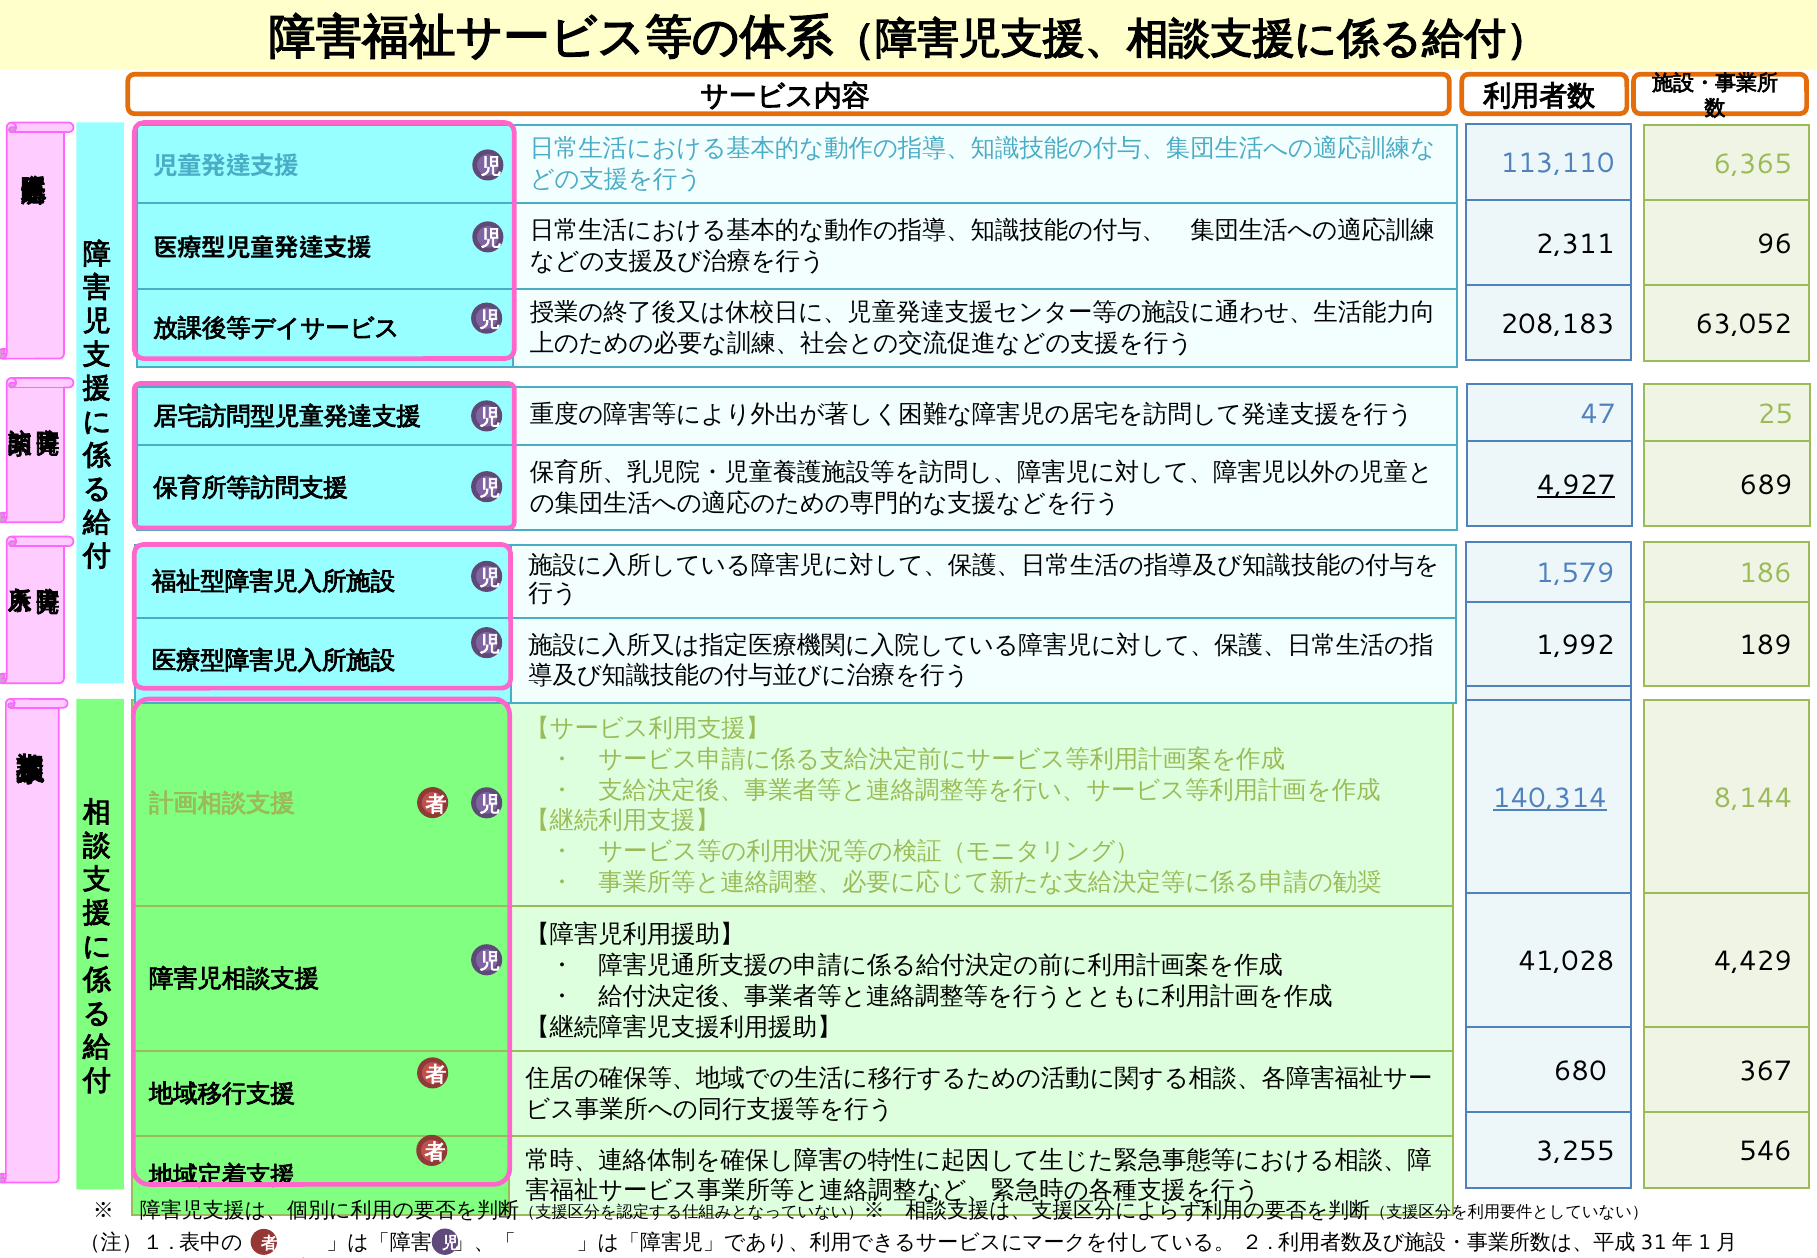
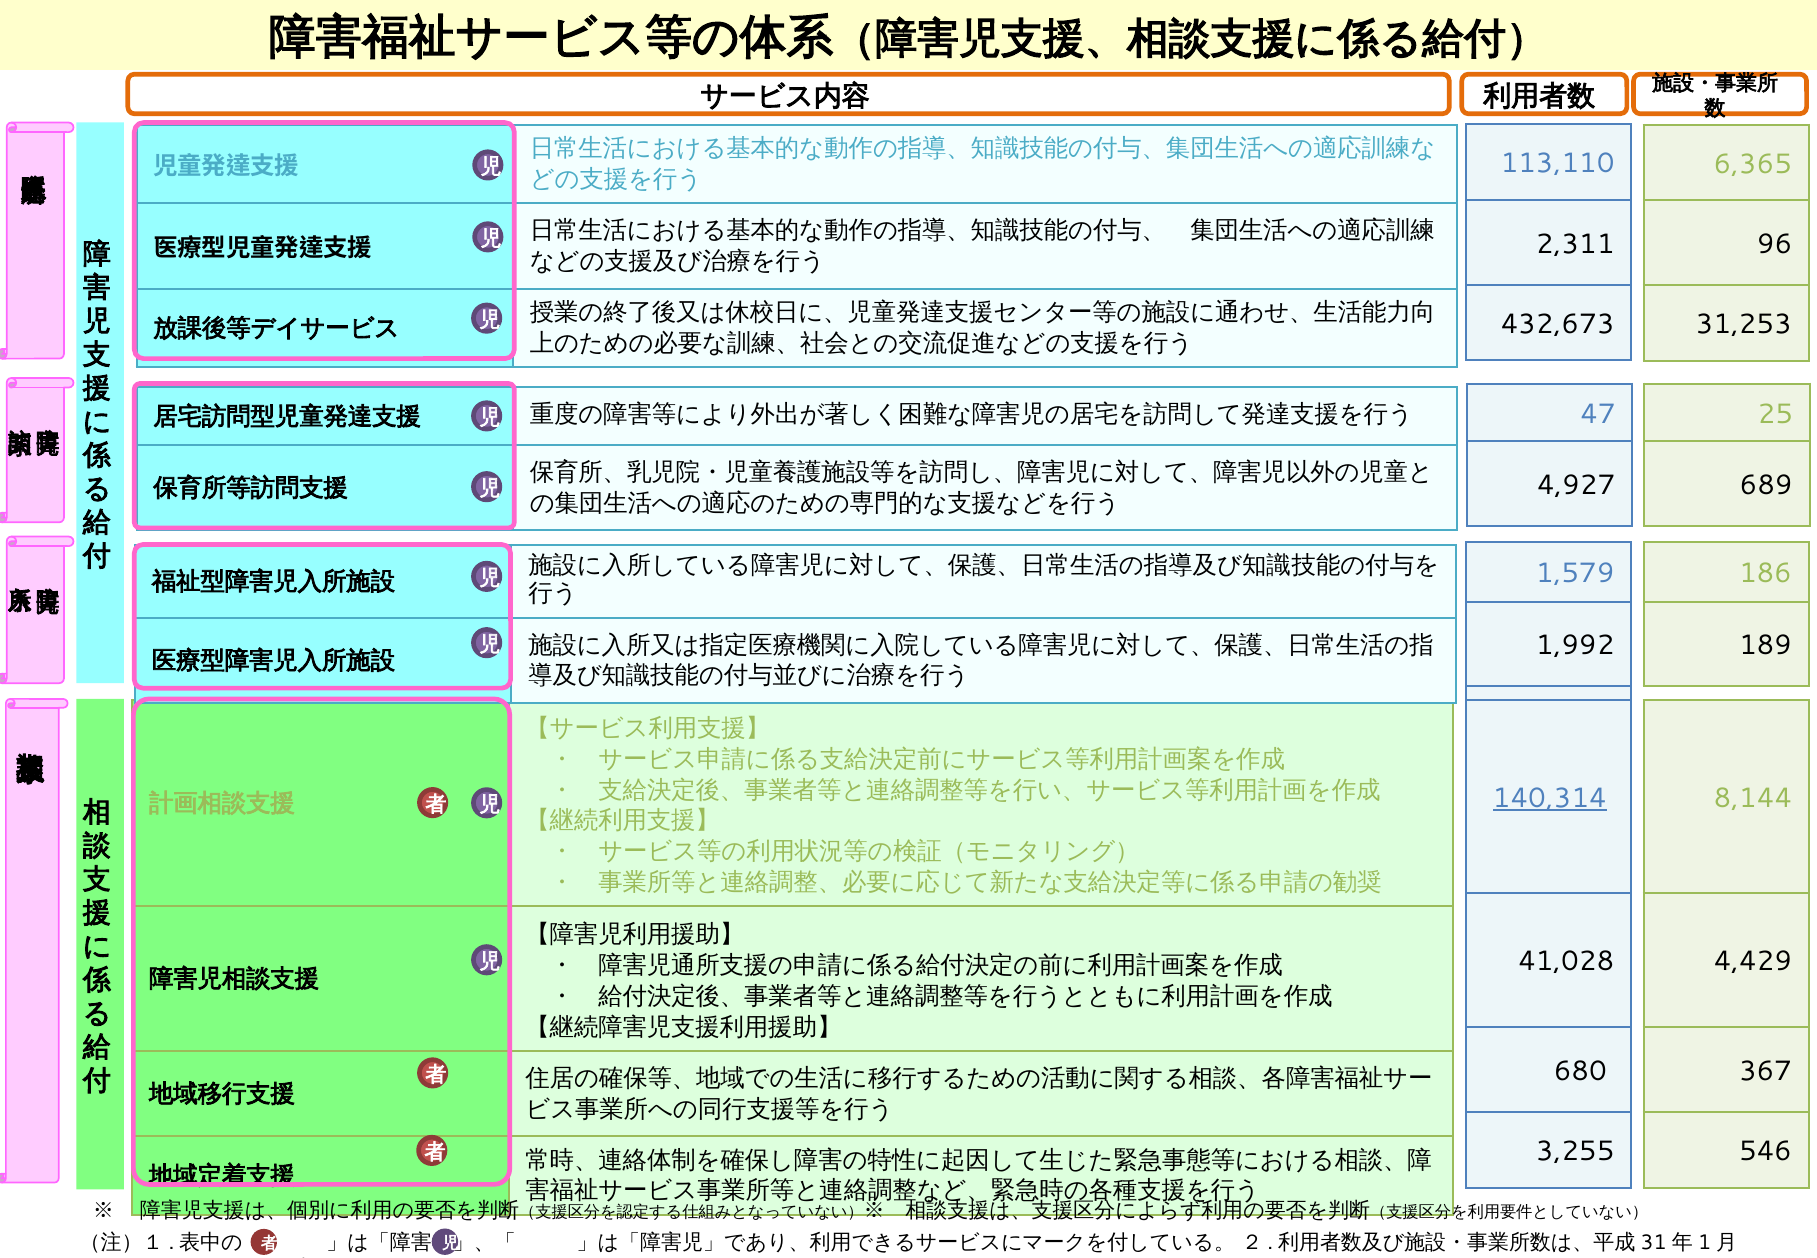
208,183: 208,183 -> 432,673 (1558, 324)
63,052: 63,052 -> 31,253 (1744, 325)
4,927 underline: present -> none (1576, 485)
